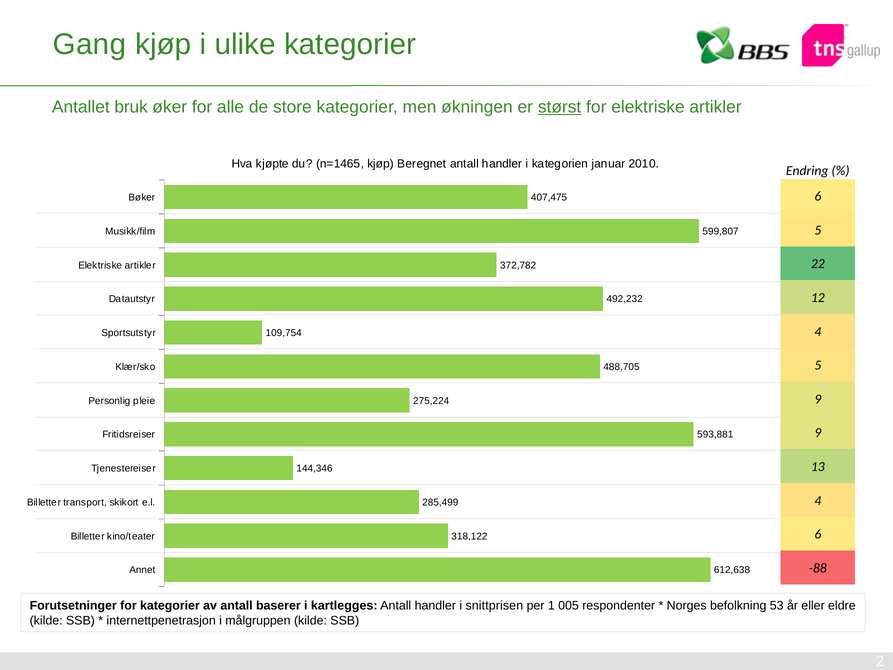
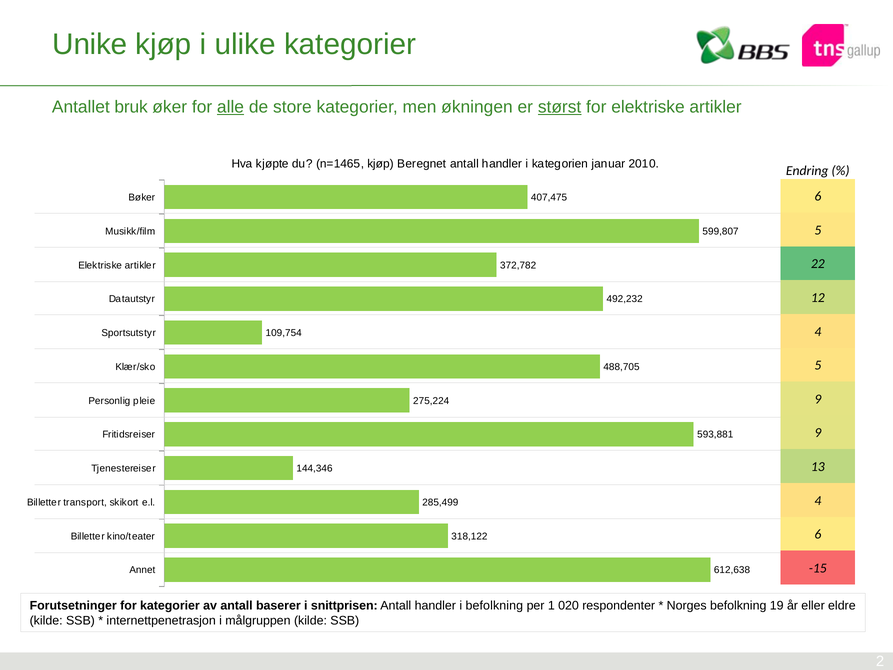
Gang: Gang -> Unike (90, 44)
alle underline: none -> present (230, 107)
-88: -88 -> -15 (818, 568)
kartlegges: kartlegges -> snittprisen (344, 606)
i snittprisen: snittprisen -> befolkning (494, 606)
005: 005 -> 020 (569, 606)
53: 53 -> 19 (777, 606)
